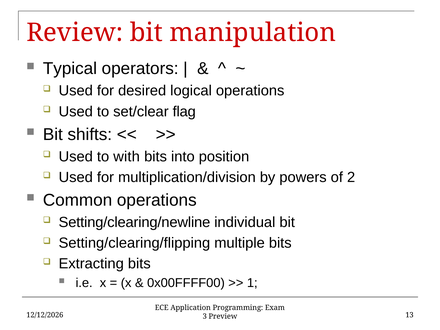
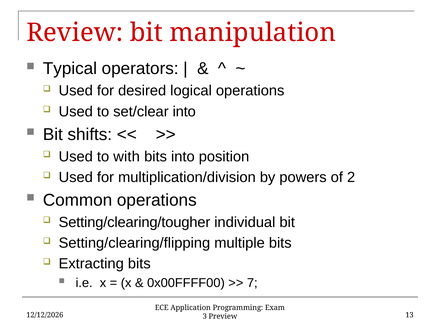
set/clear flag: flag -> into (184, 112)
Setting/clearing/newline: Setting/clearing/newline -> Setting/clearing/tougher (134, 222)
1: 1 -> 7 (252, 283)
